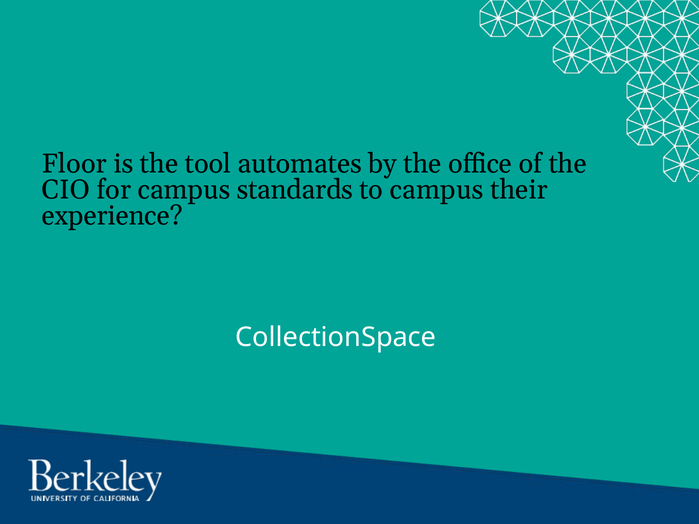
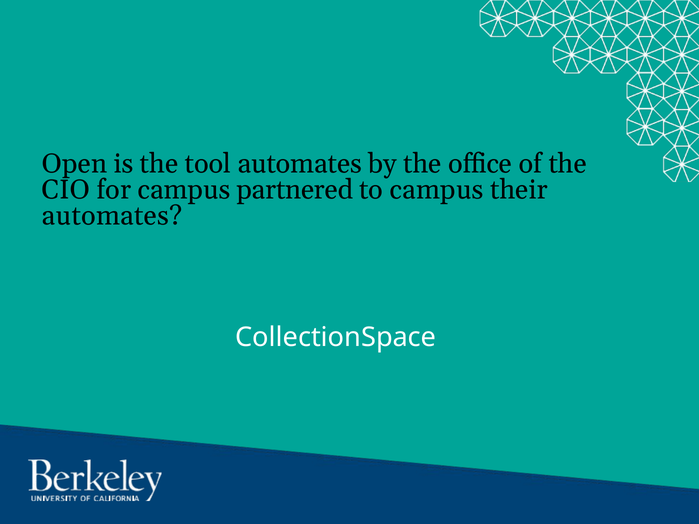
Floor: Floor -> Open (75, 164)
standards: standards -> partnered (295, 190)
experience: experience -> automates (112, 216)
